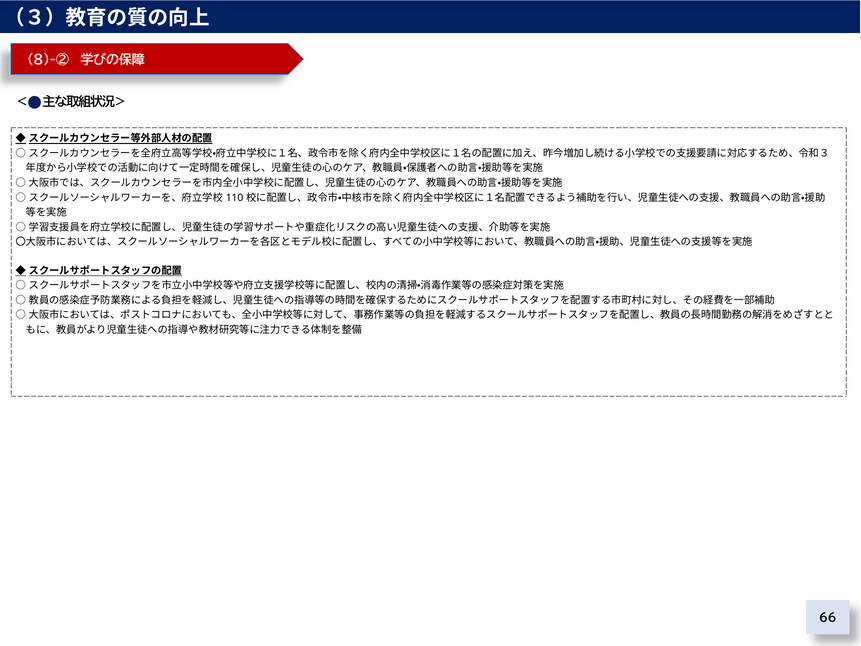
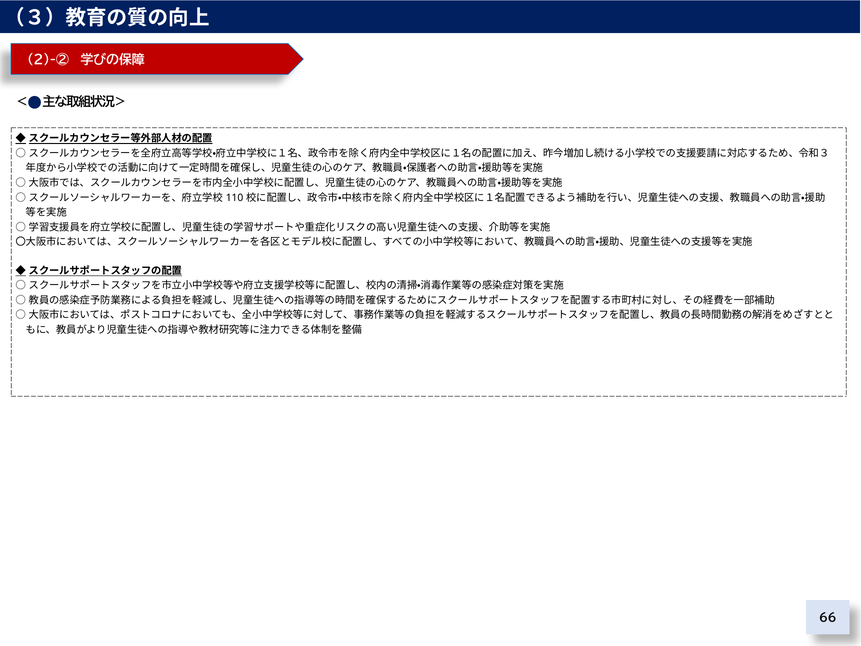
8)-②: 8)-② -> 2)-② (48, 60)
